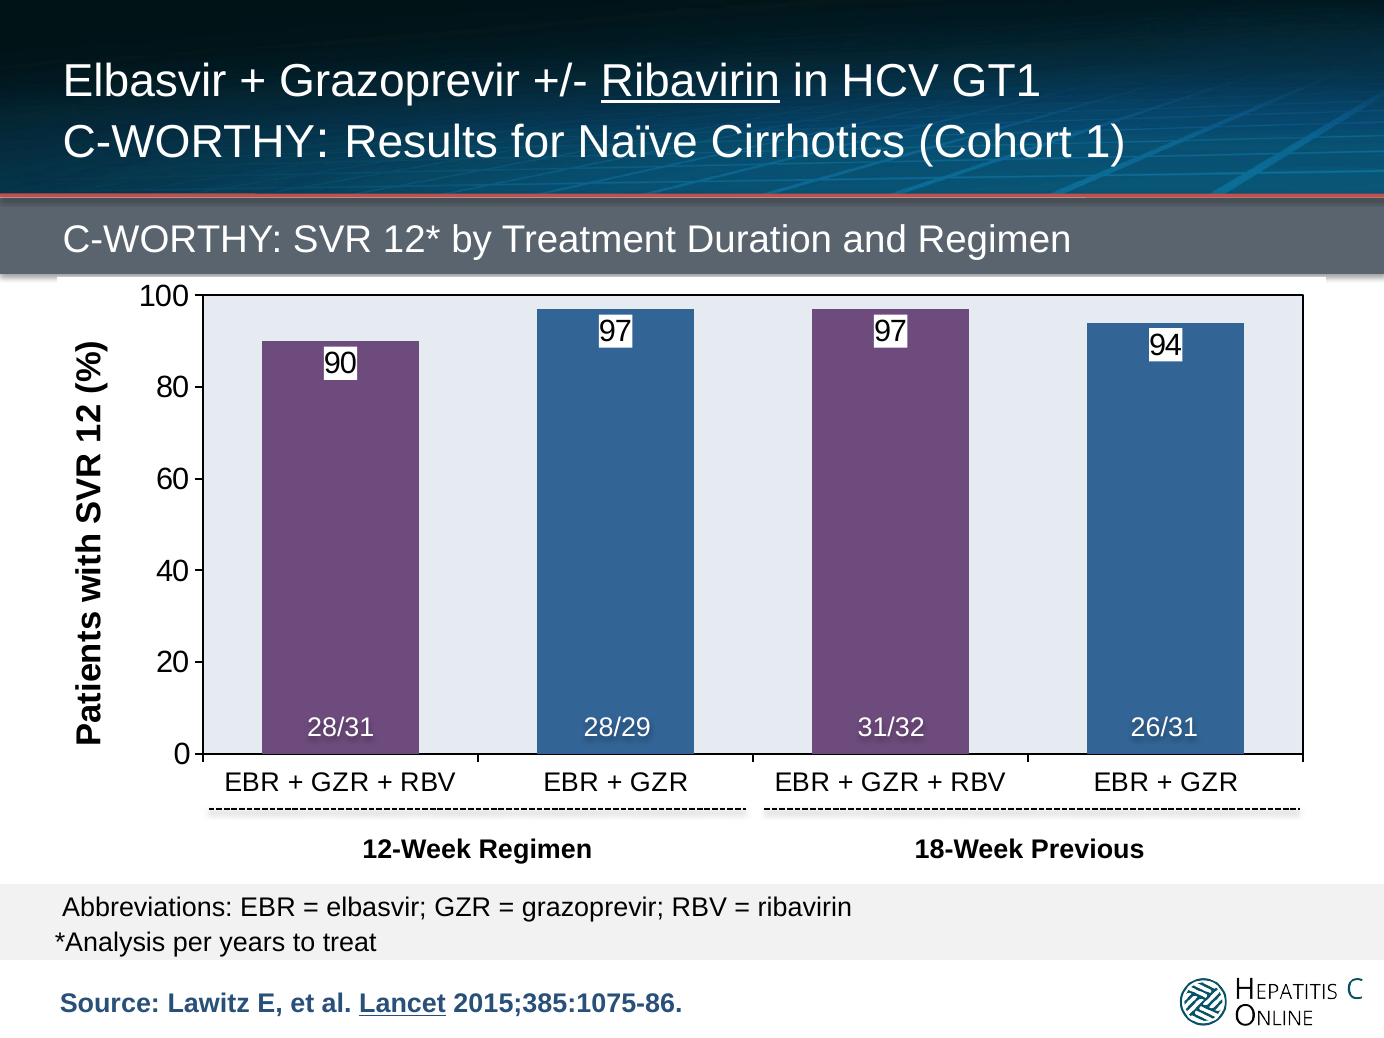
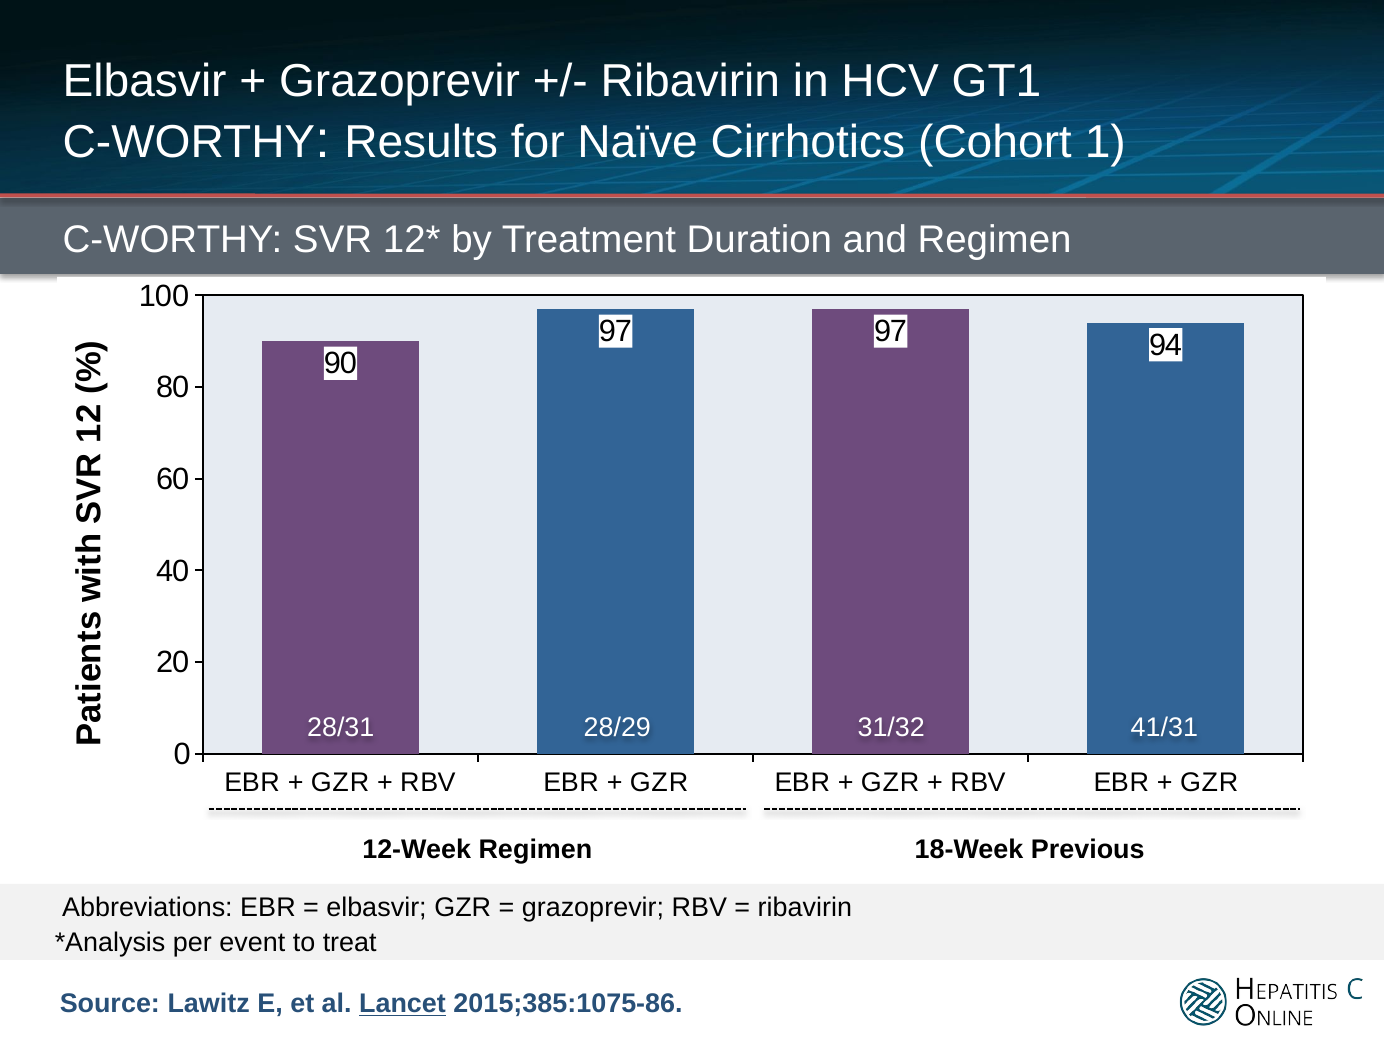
Ribavirin underline: present -> none (690, 82)
26/31: 26/31 -> 41/31 (1164, 727)
years: years -> event (252, 942)
